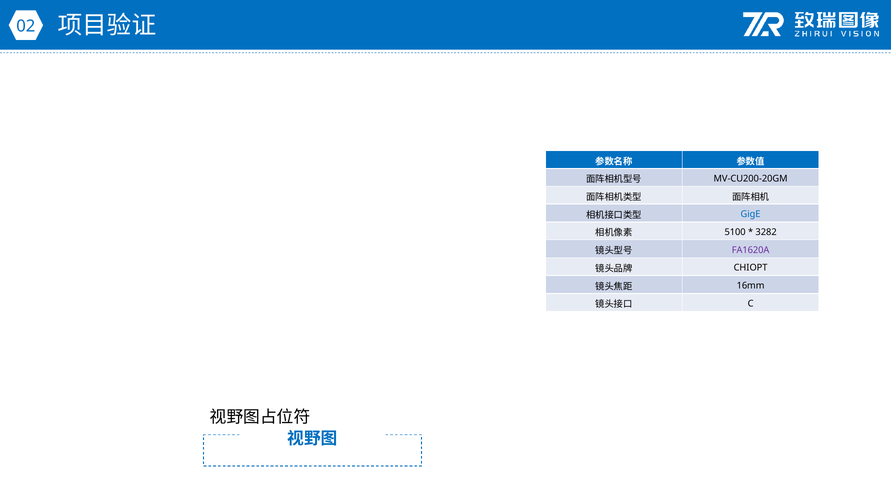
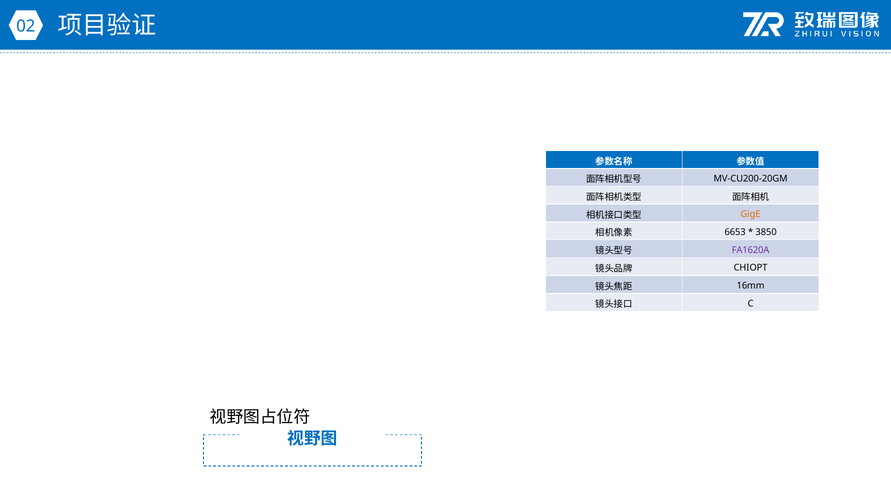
GigE colour: blue -> orange (751, 214)
5100: 5100 -> 6653 (735, 232)
3282: 3282 -> 3850 (766, 232)
